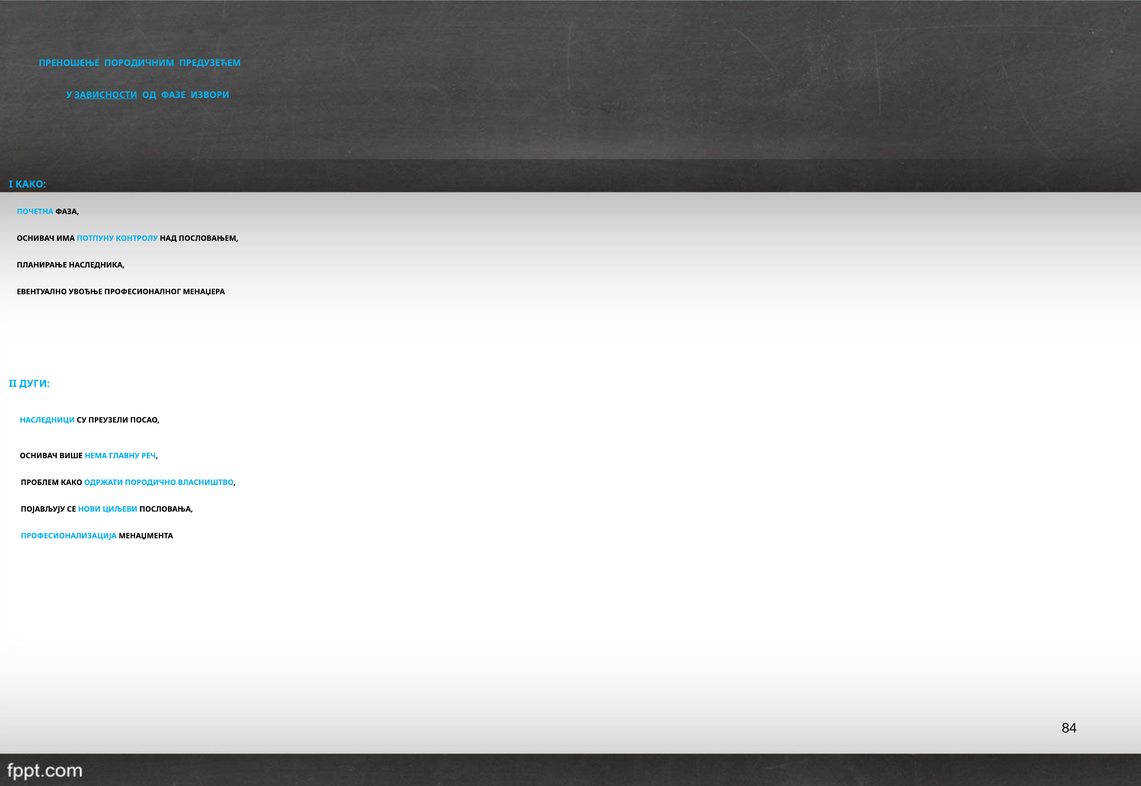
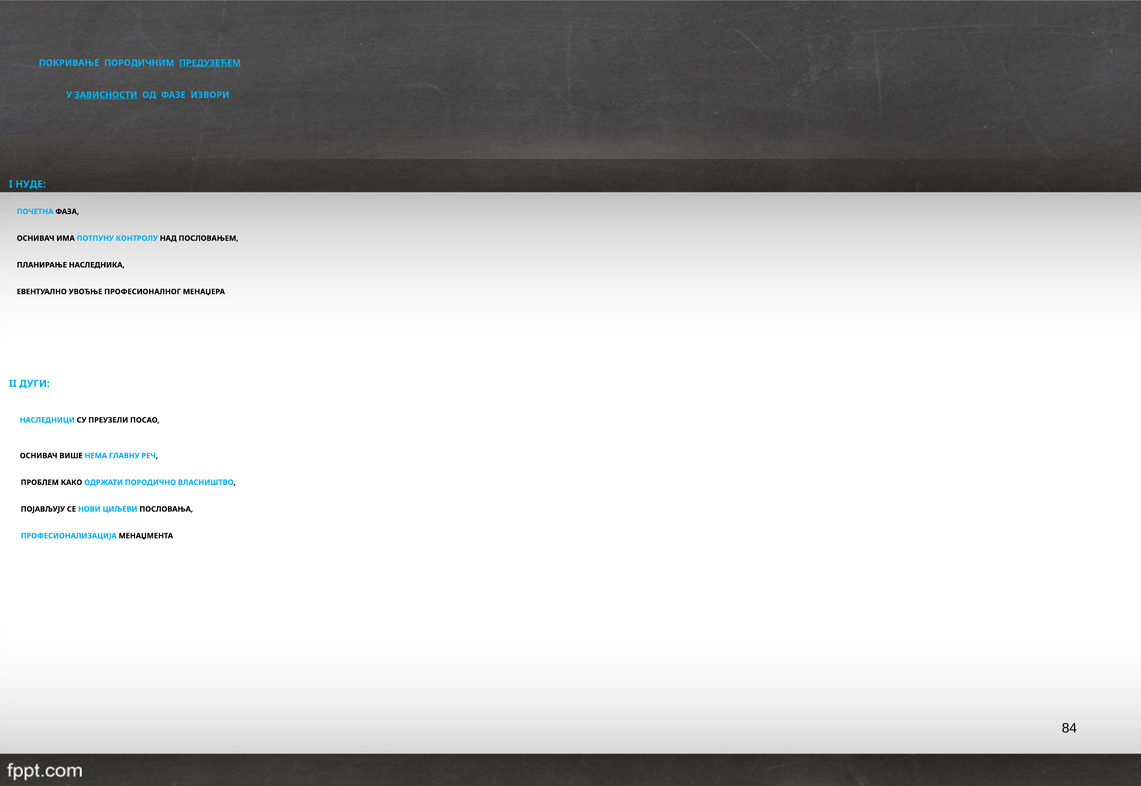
ПРЕНОШЕЊЕ: ПРЕНОШЕЊЕ -> ПОКРИВАЊЕ (69, 63)
ПРЕДУЗЕЋЕМ underline: none -> present (210, 63)
I КАКО: КАКО -> НУДЕ (31, 184)
